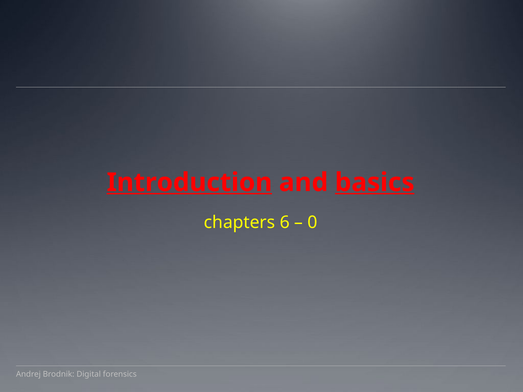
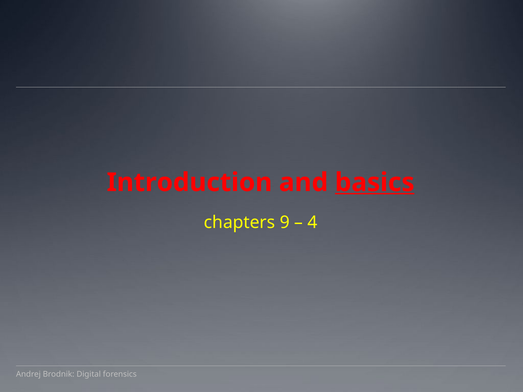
Introduction underline: present -> none (189, 183)
6: 6 -> 9 (285, 223)
0: 0 -> 4 (312, 223)
